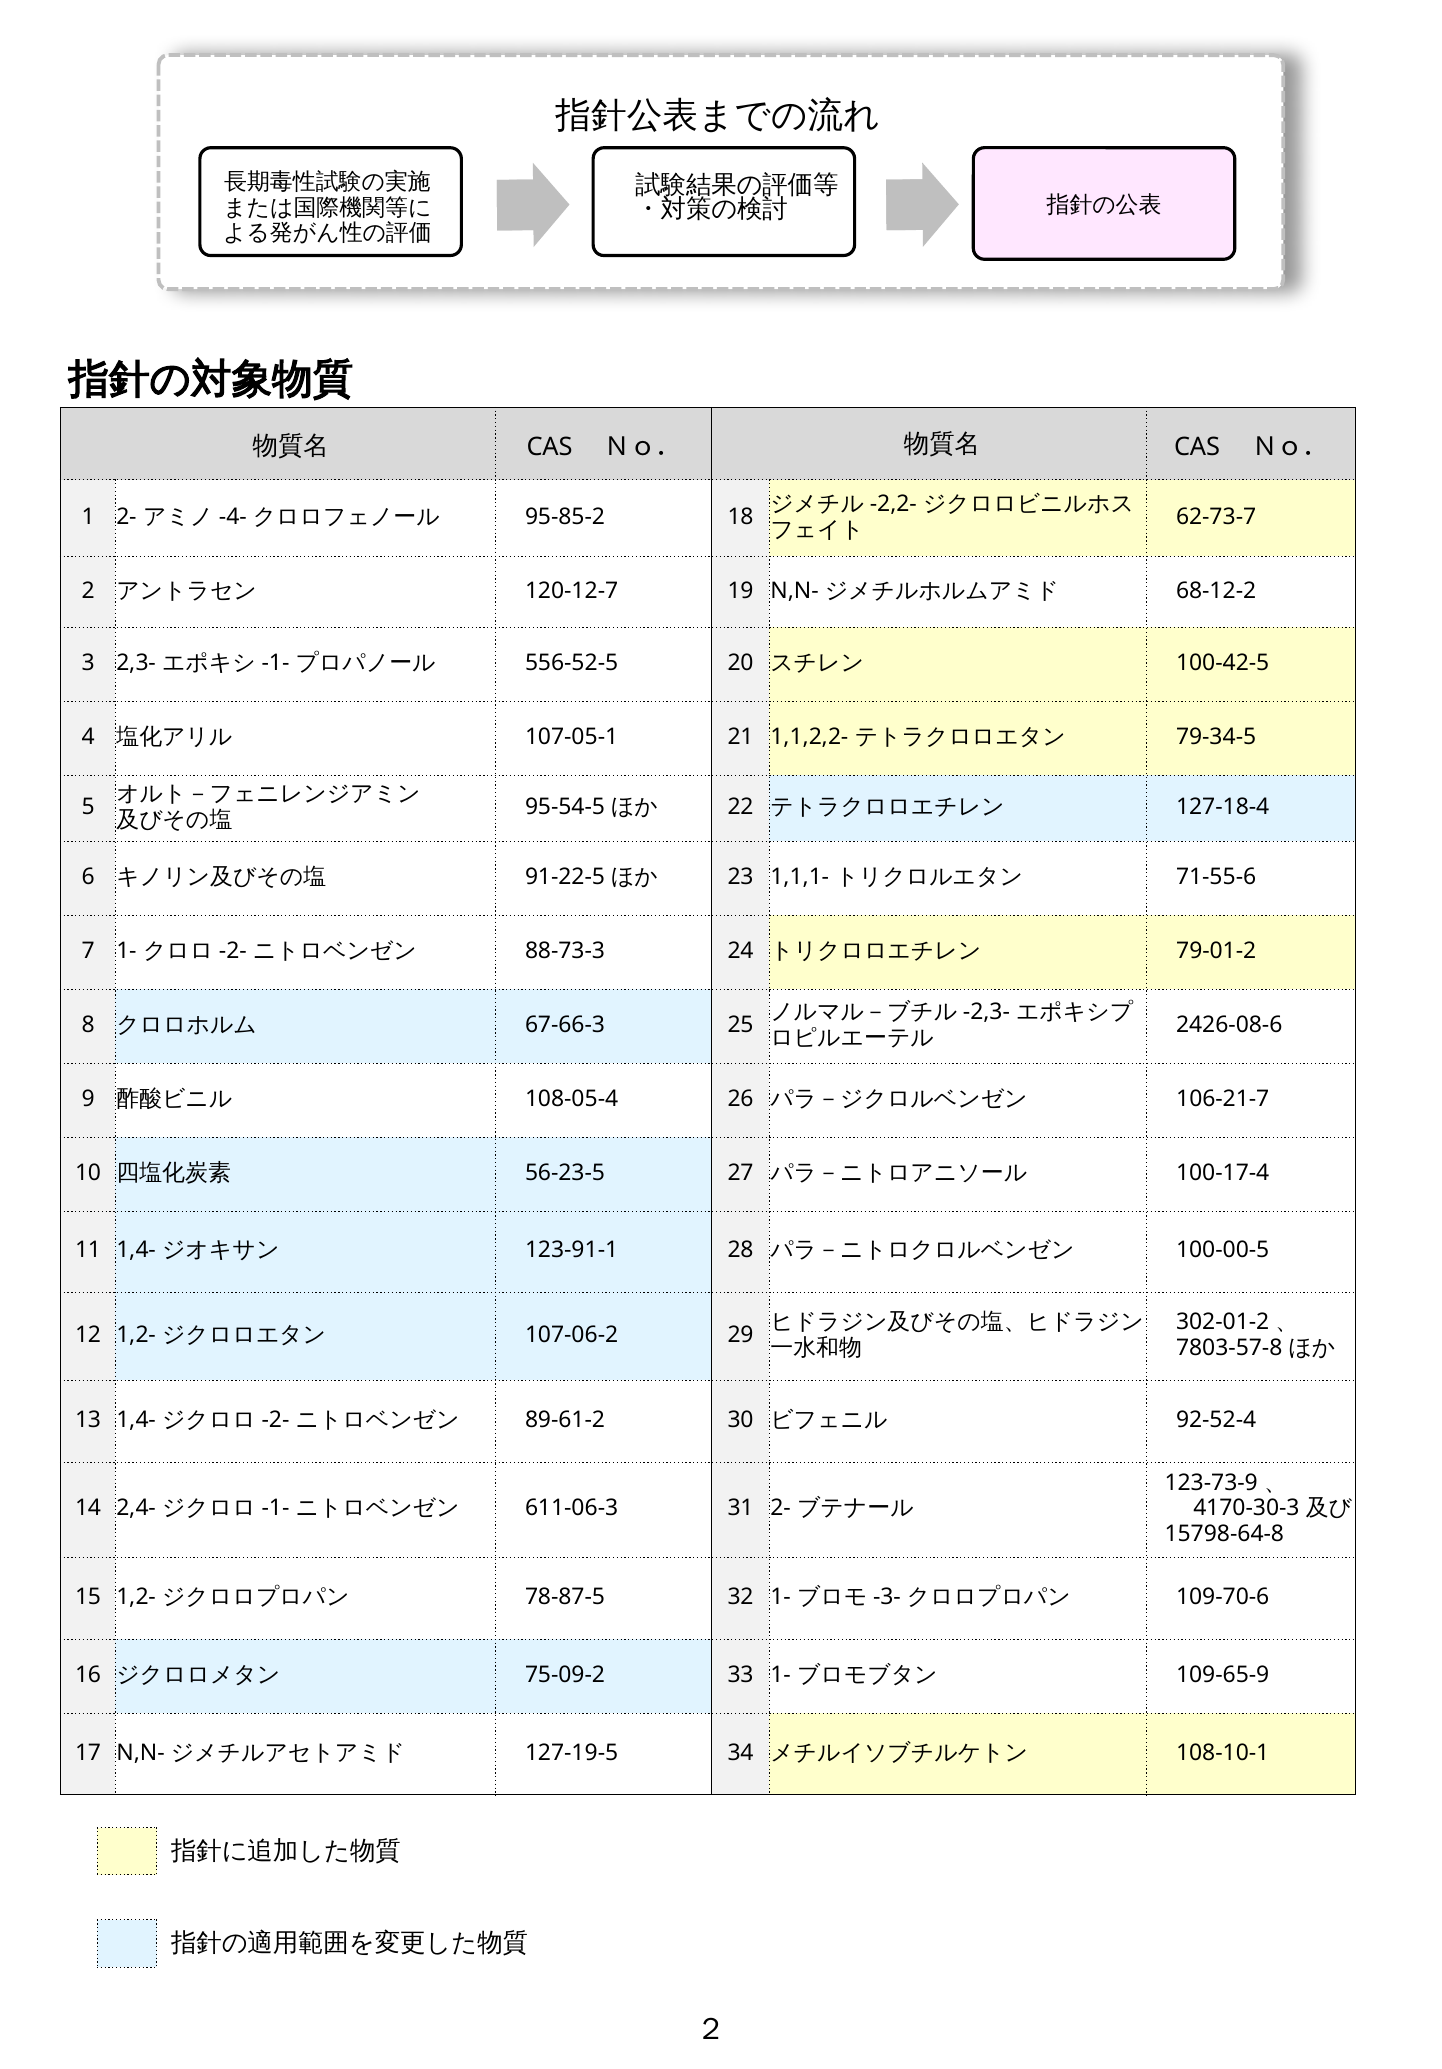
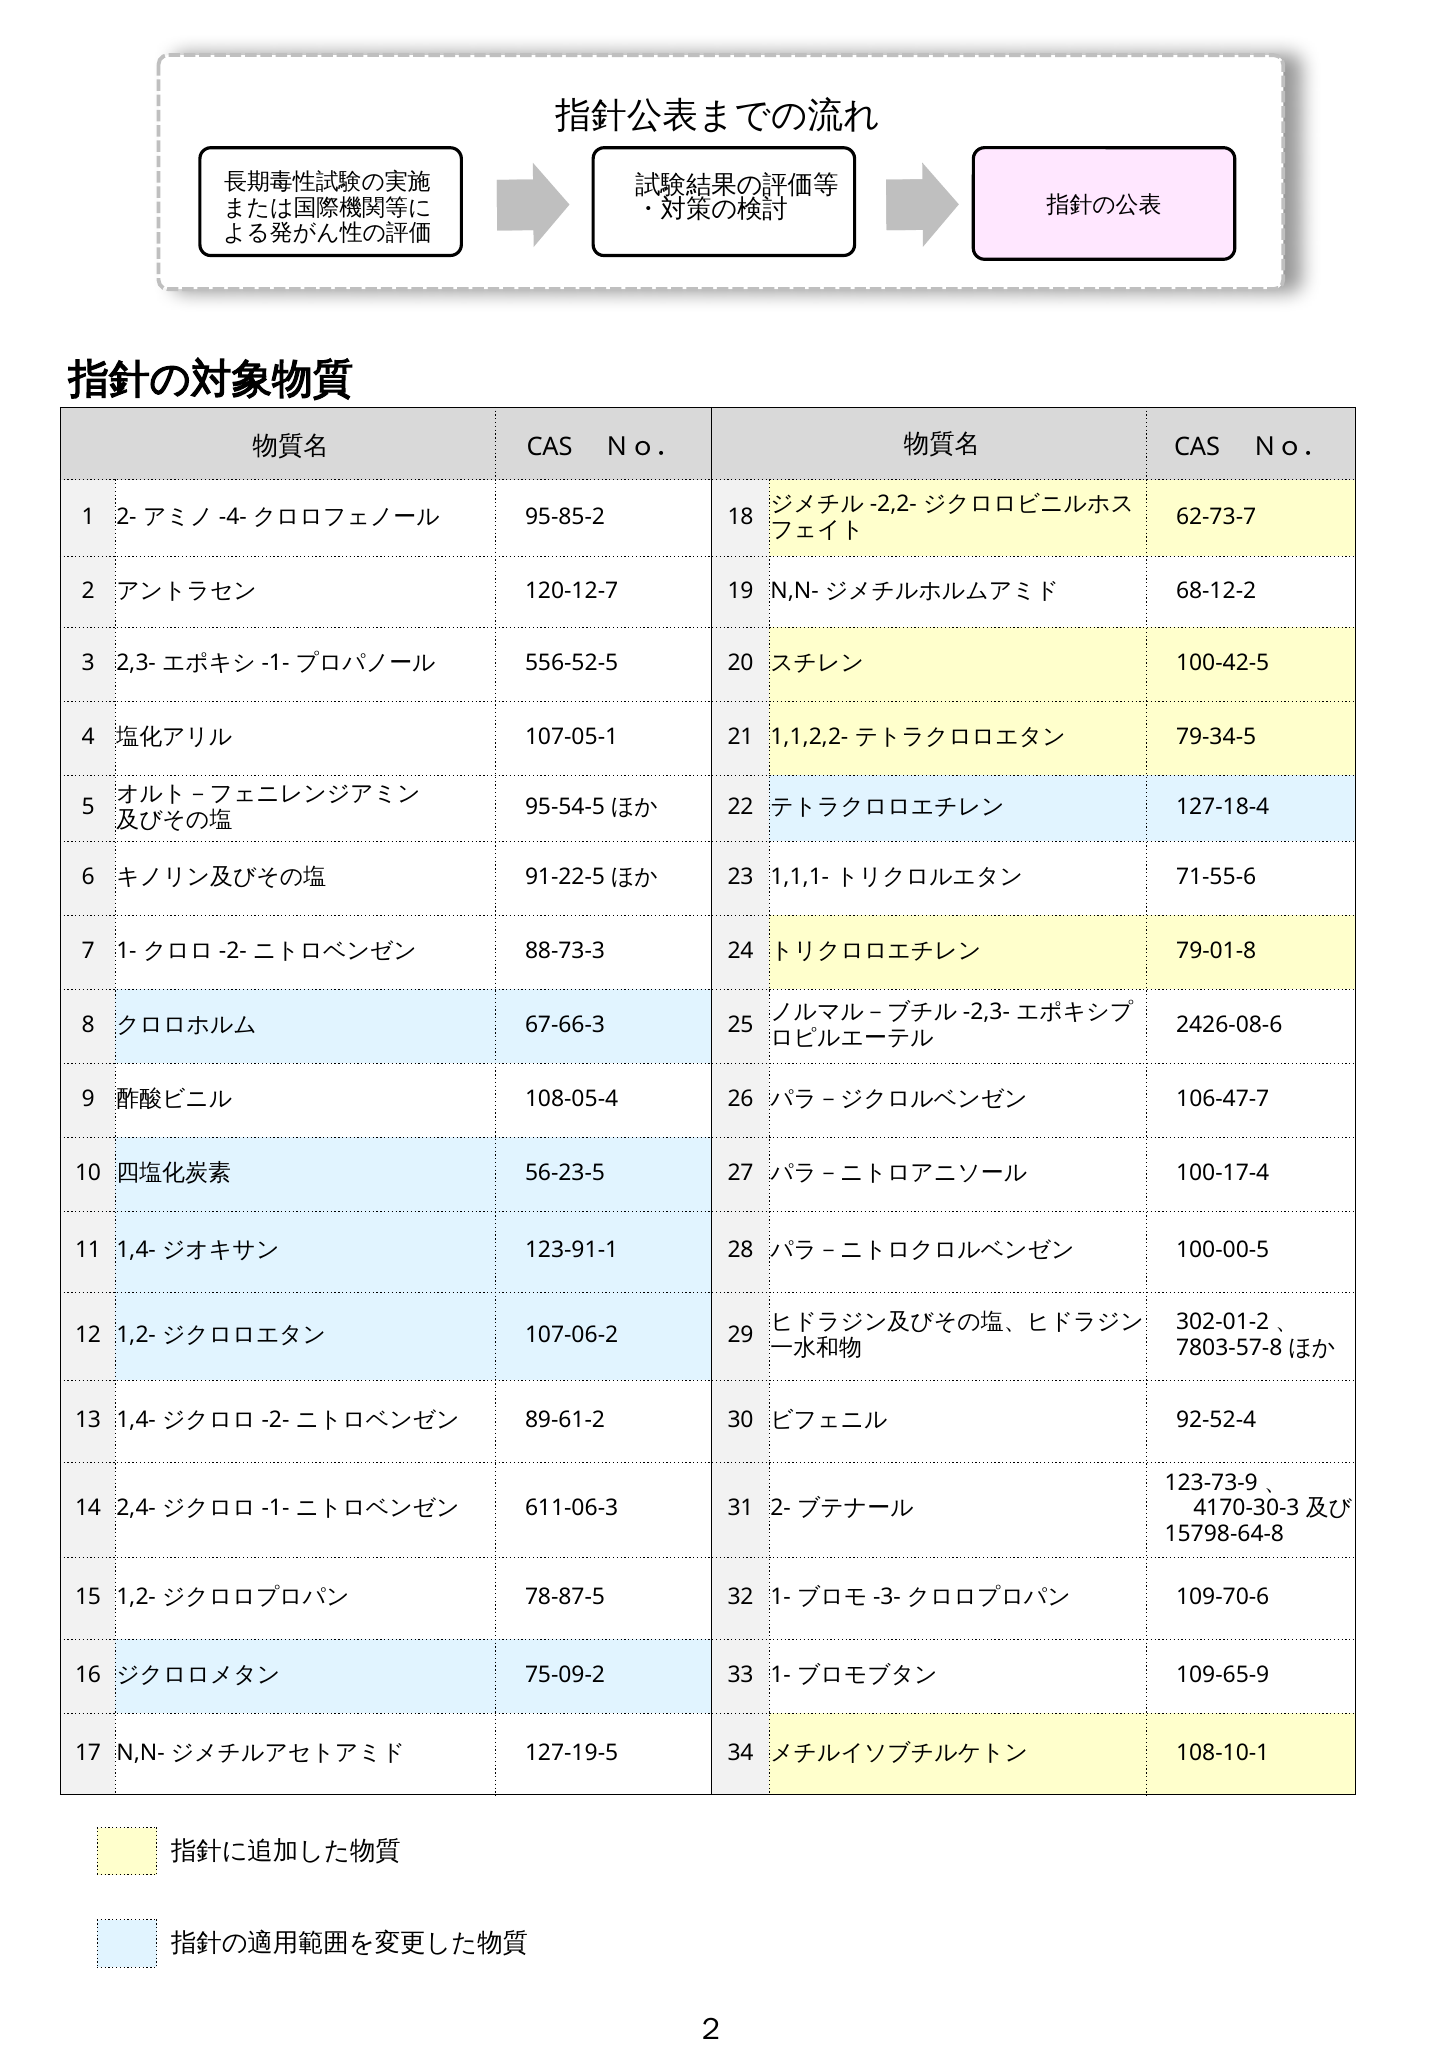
79-01-2: 79-01-2 -> 79-01-8 (1216, 951)
106-21-7: 106-21-7 -> 106-47-7 (1223, 1099)
